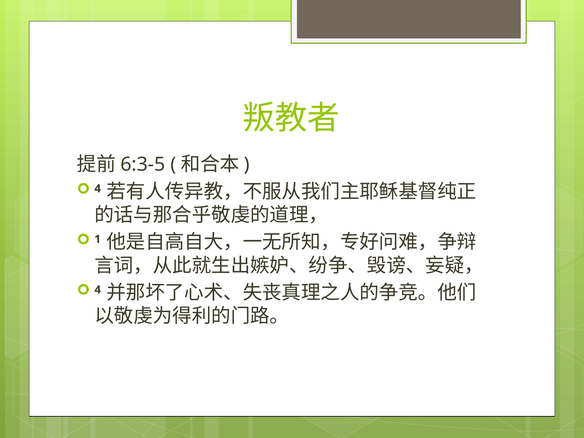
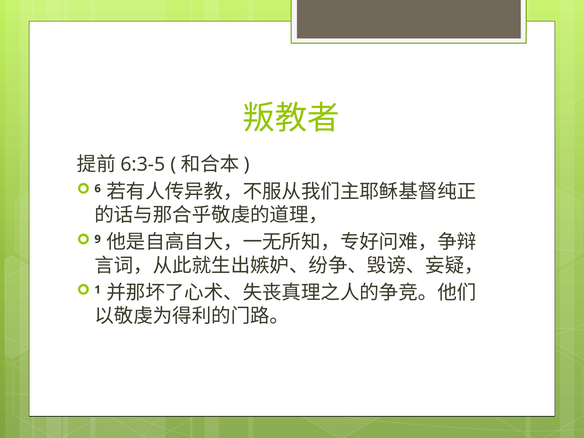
4: 4 -> 6 (98, 189)
1: 1 -> 9 (98, 239)
4: 4 -> 1 (98, 290)
